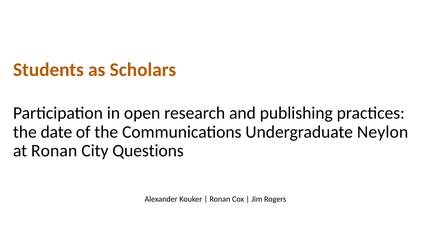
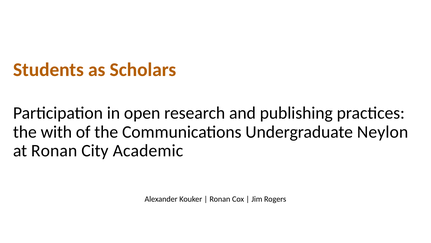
date: date -> with (56, 132)
Questions: Questions -> Academic (148, 150)
